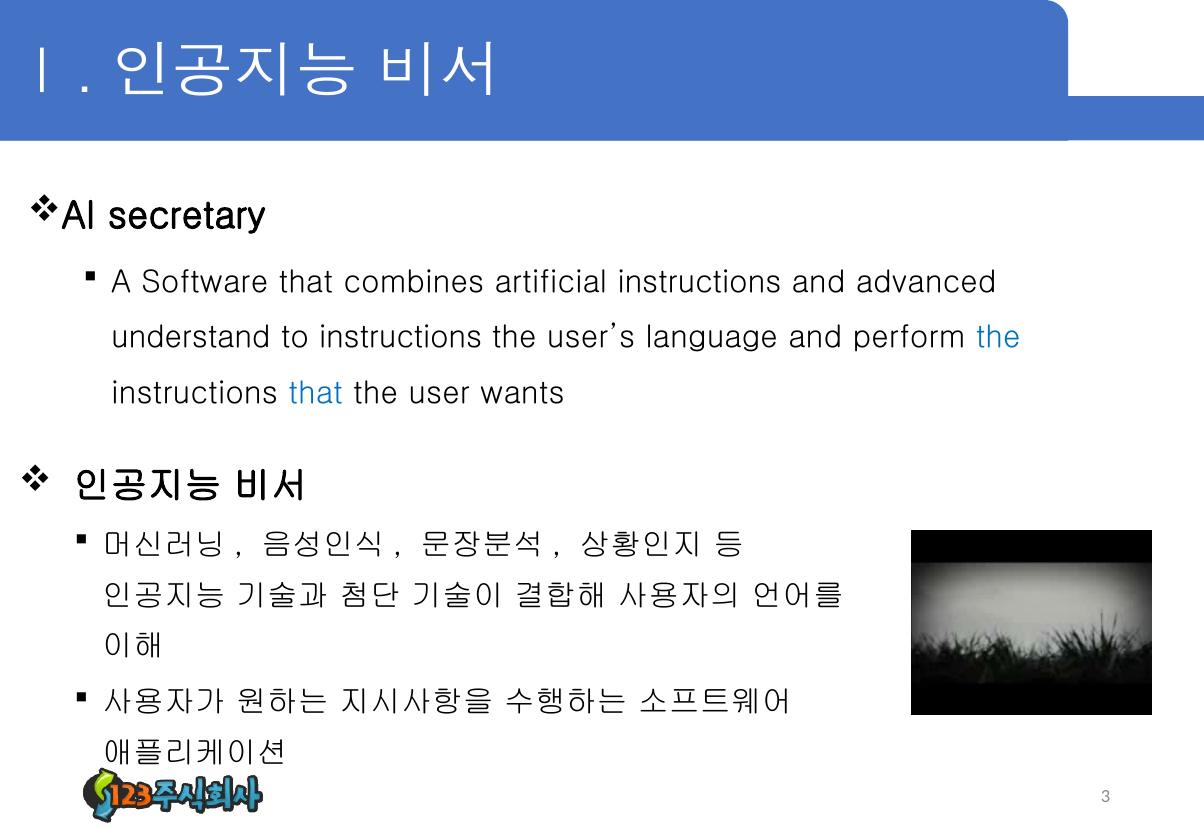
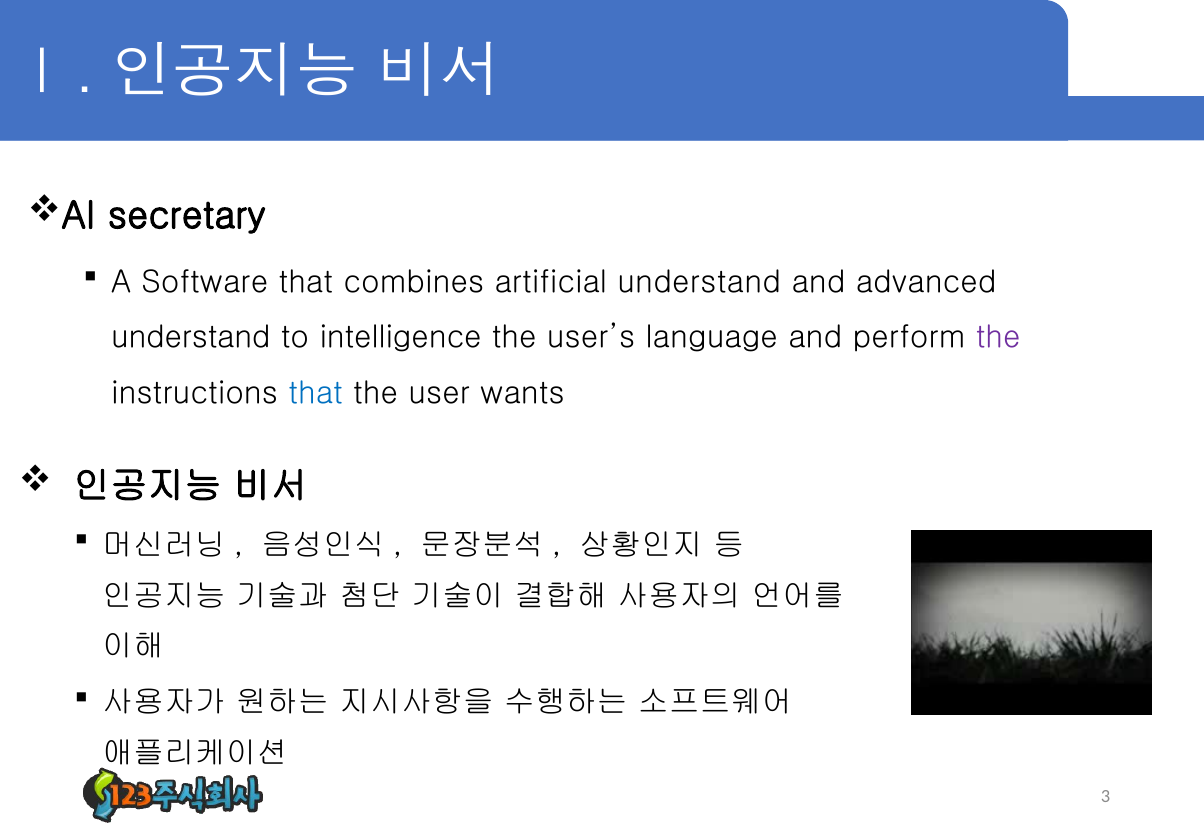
artificial instructions: instructions -> understand (699, 282)
to instructions: instructions -> intelligence (401, 338)
the colour: blue -> purple (998, 338)
